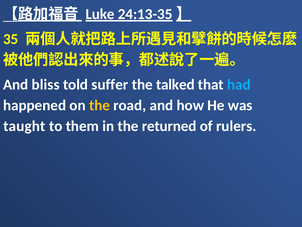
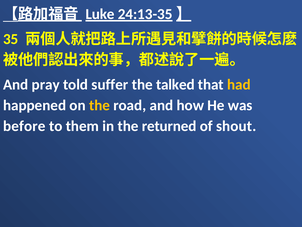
bliss: bliss -> pray (46, 85)
had colour: light blue -> yellow (239, 85)
taught: taught -> before (24, 126)
rulers: rulers -> shout (236, 126)
